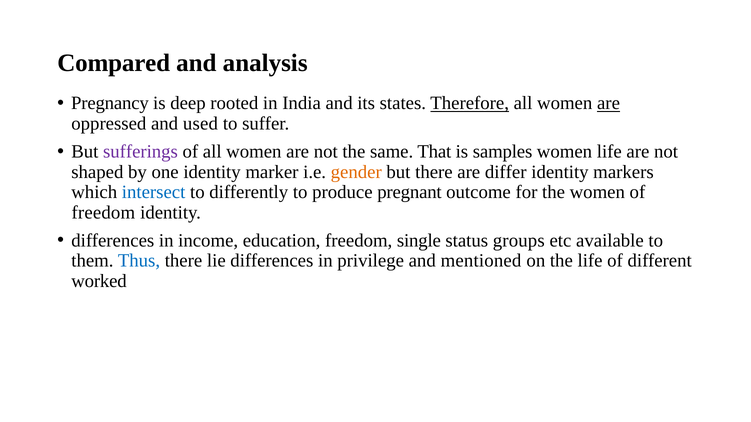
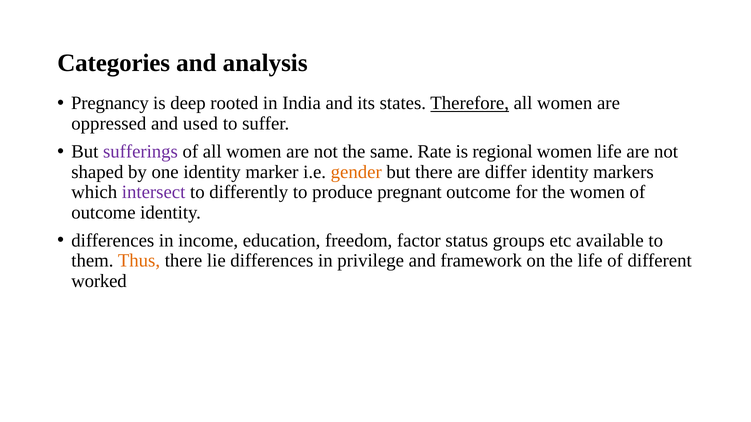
Compared: Compared -> Categories (114, 63)
are underline: present -> none (608, 103)
That: That -> Rate (434, 152)
samples: samples -> regional (503, 152)
intersect colour: blue -> purple (154, 192)
freedom: freedom -> outcome (103, 213)
single: single -> factor (419, 241)
Thus colour: blue -> orange (139, 261)
mentioned: mentioned -> framework (481, 261)
